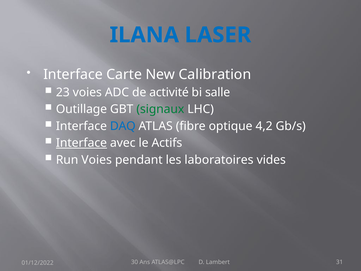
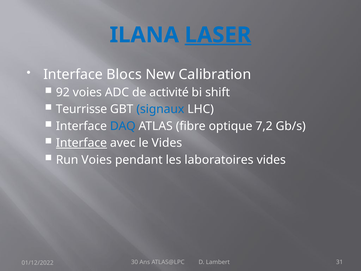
LASER underline: none -> present (218, 35)
Carte: Carte -> Blocs (124, 74)
23: 23 -> 92 (63, 92)
salle: salle -> shift (218, 92)
Outillage: Outillage -> Teurrisse (81, 109)
signaux colour: green -> blue (160, 109)
4,2: 4,2 -> 7,2 (264, 126)
le Actifs: Actifs -> Vides (167, 143)
